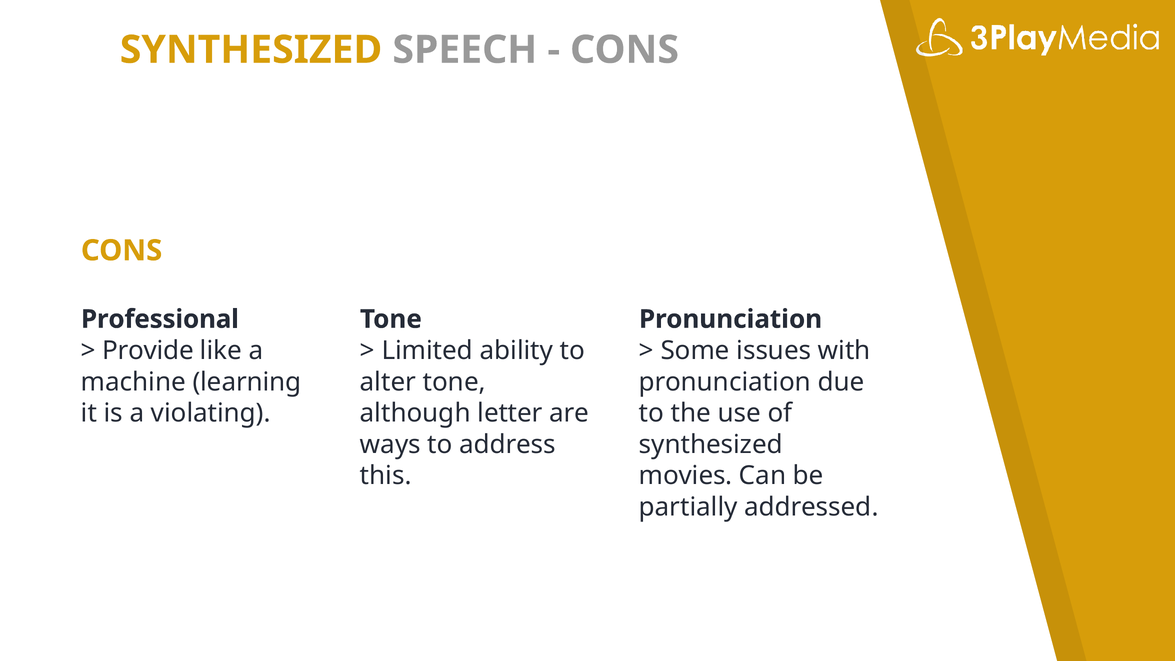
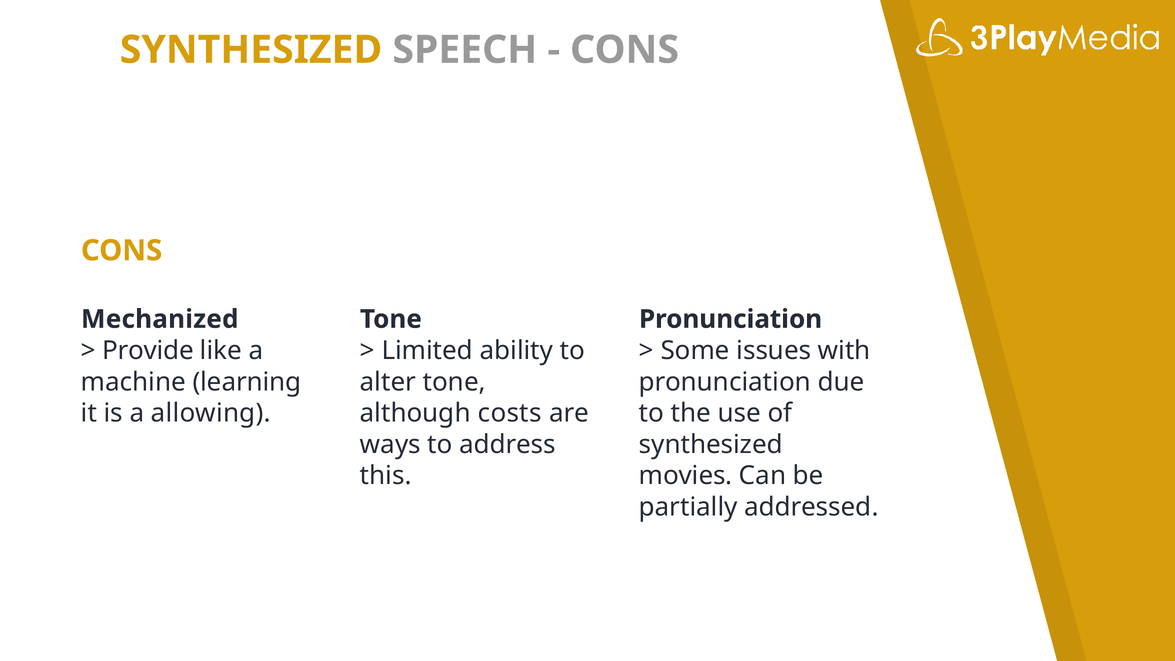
Professional: Professional -> Mechanized (160, 319)
violating: violating -> allowing (211, 413)
letter: letter -> costs (510, 413)
